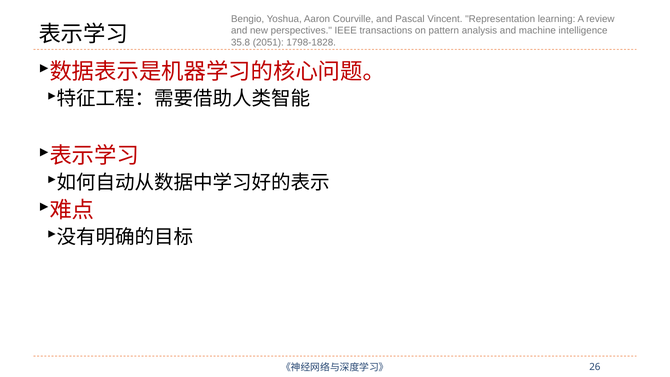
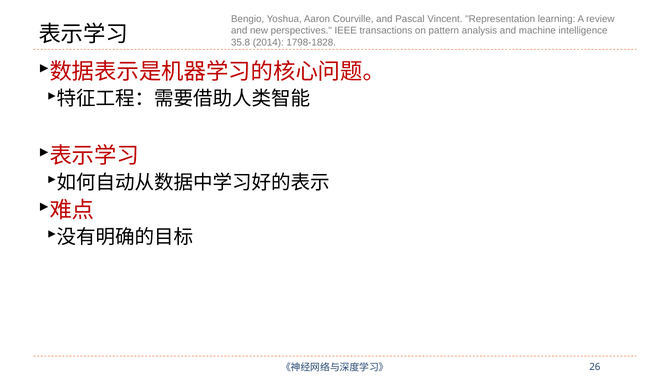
2051: 2051 -> 2014 (268, 42)
